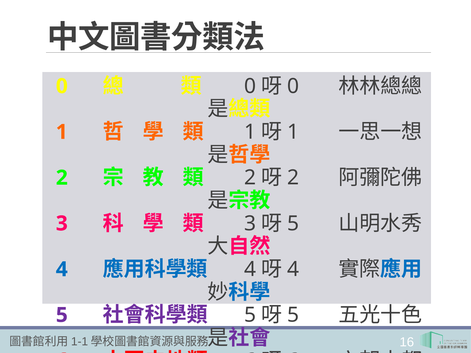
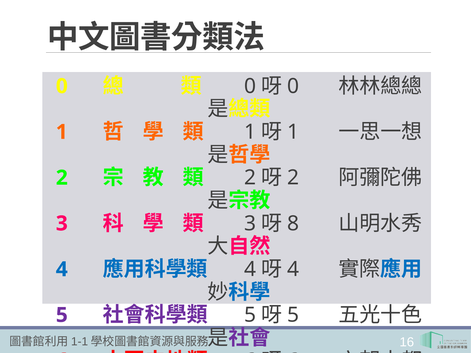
5: 5 -> 8 (293, 224)
